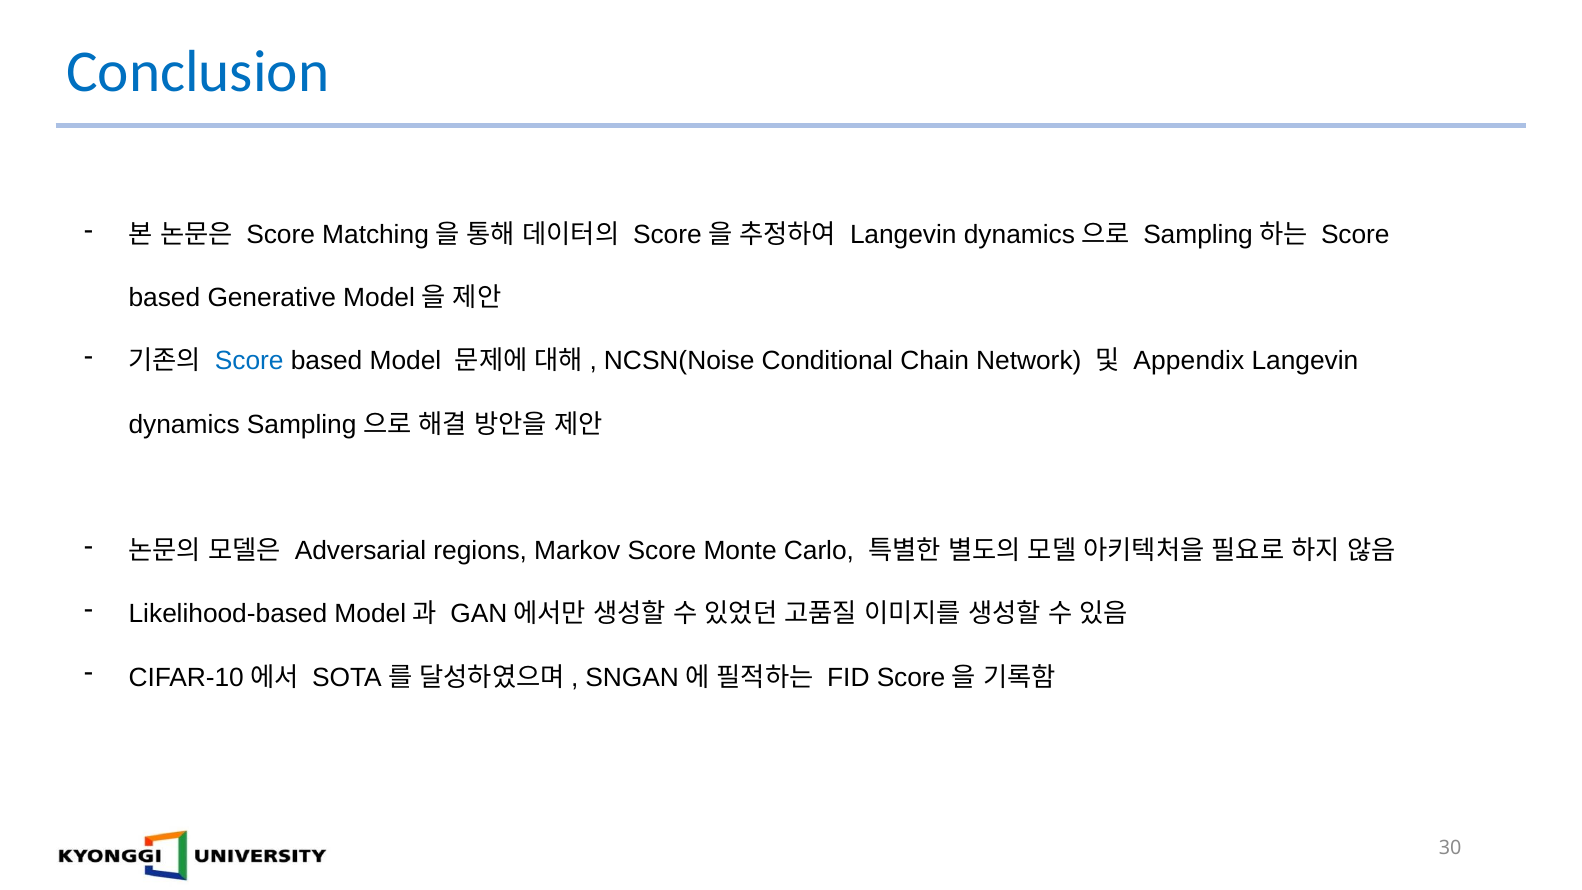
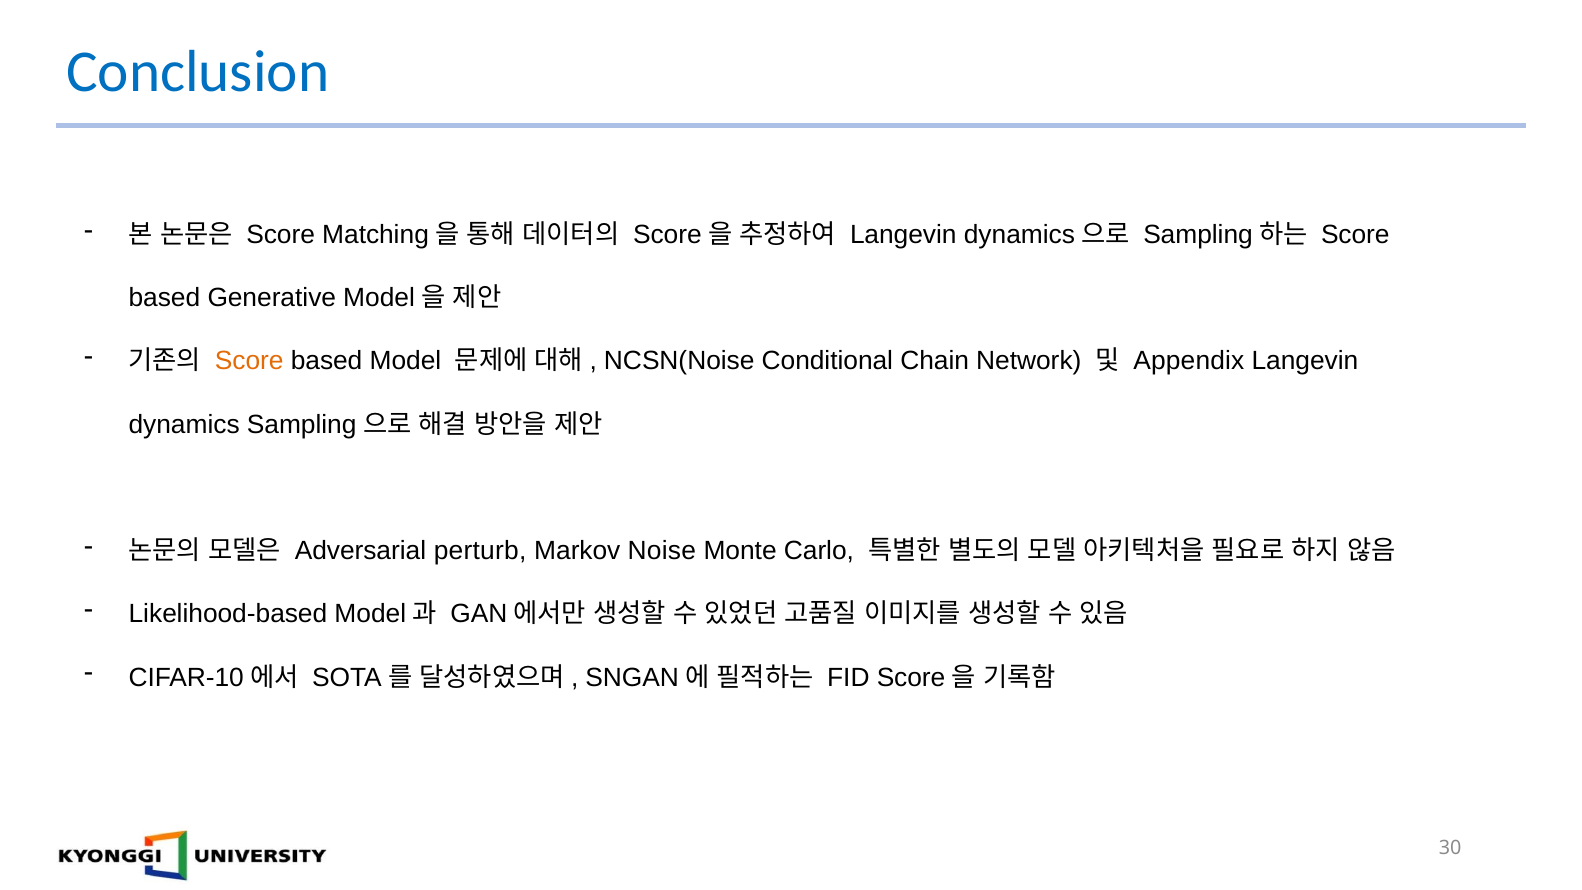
Score colour: blue -> orange (249, 361)
regions: regions -> perturb (480, 551)
Markov Score: Score -> Noise (662, 551)
